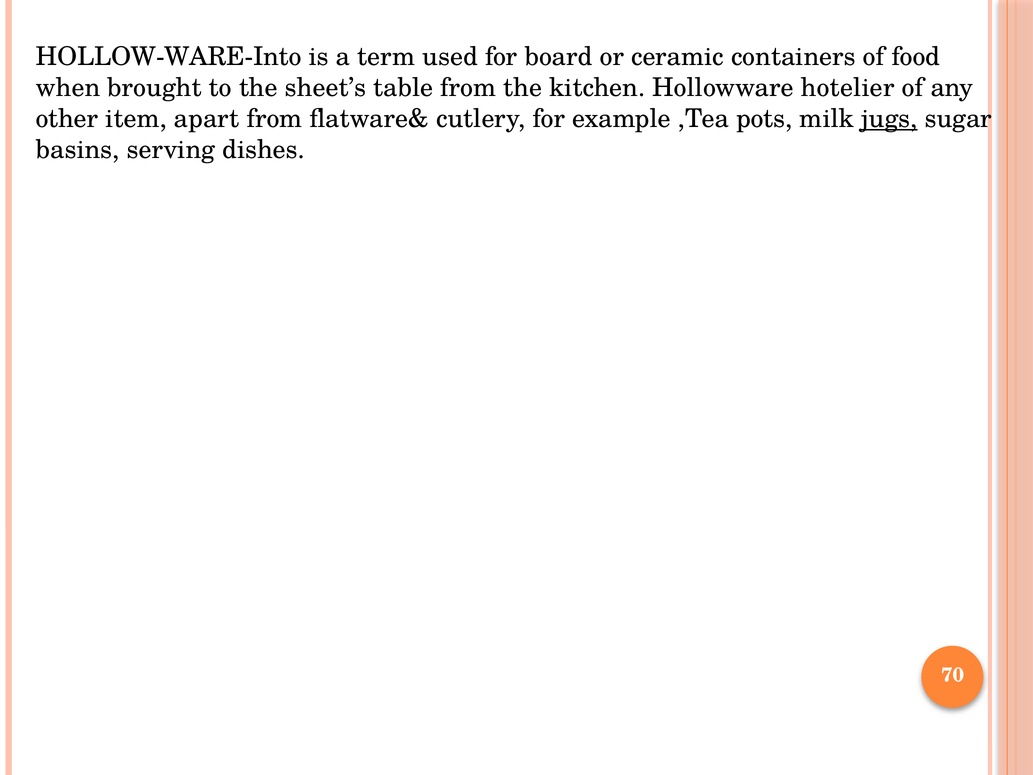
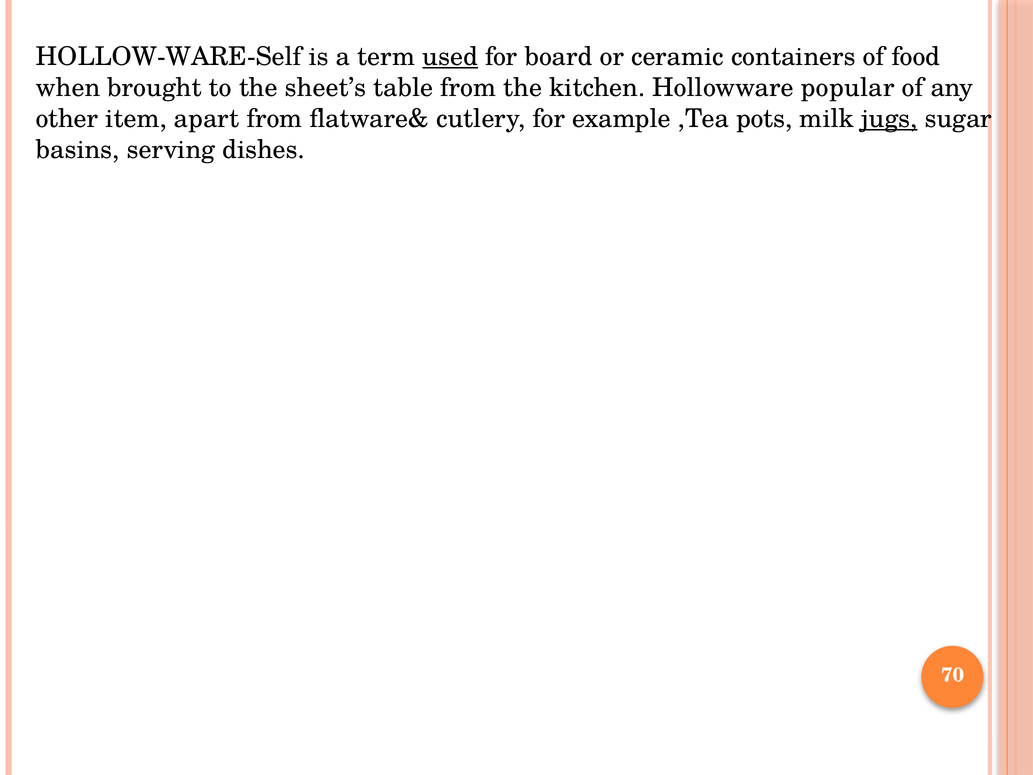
HOLLOW-WARE-Into: HOLLOW-WARE-Into -> HOLLOW-WARE-Self (169, 57)
used underline: none -> present (450, 57)
hotelier: hotelier -> popular (848, 88)
